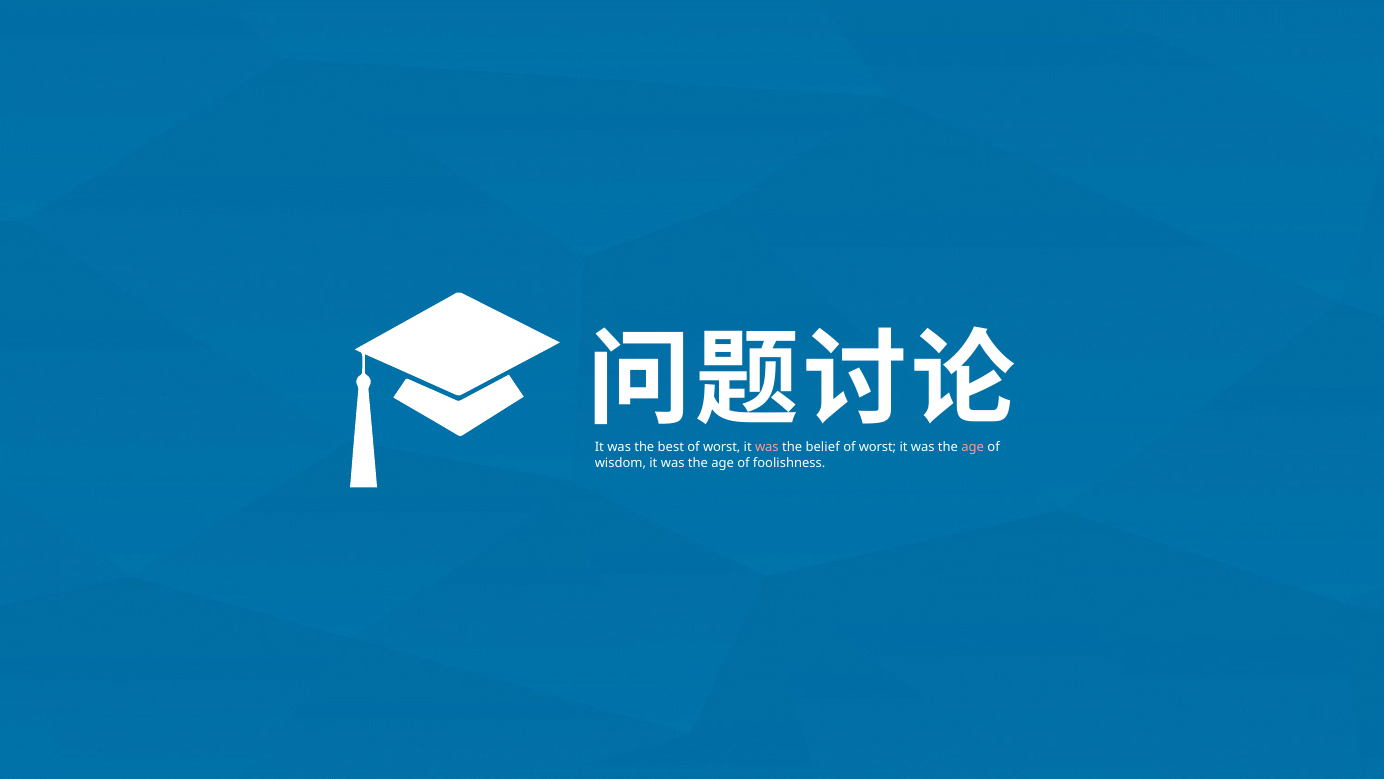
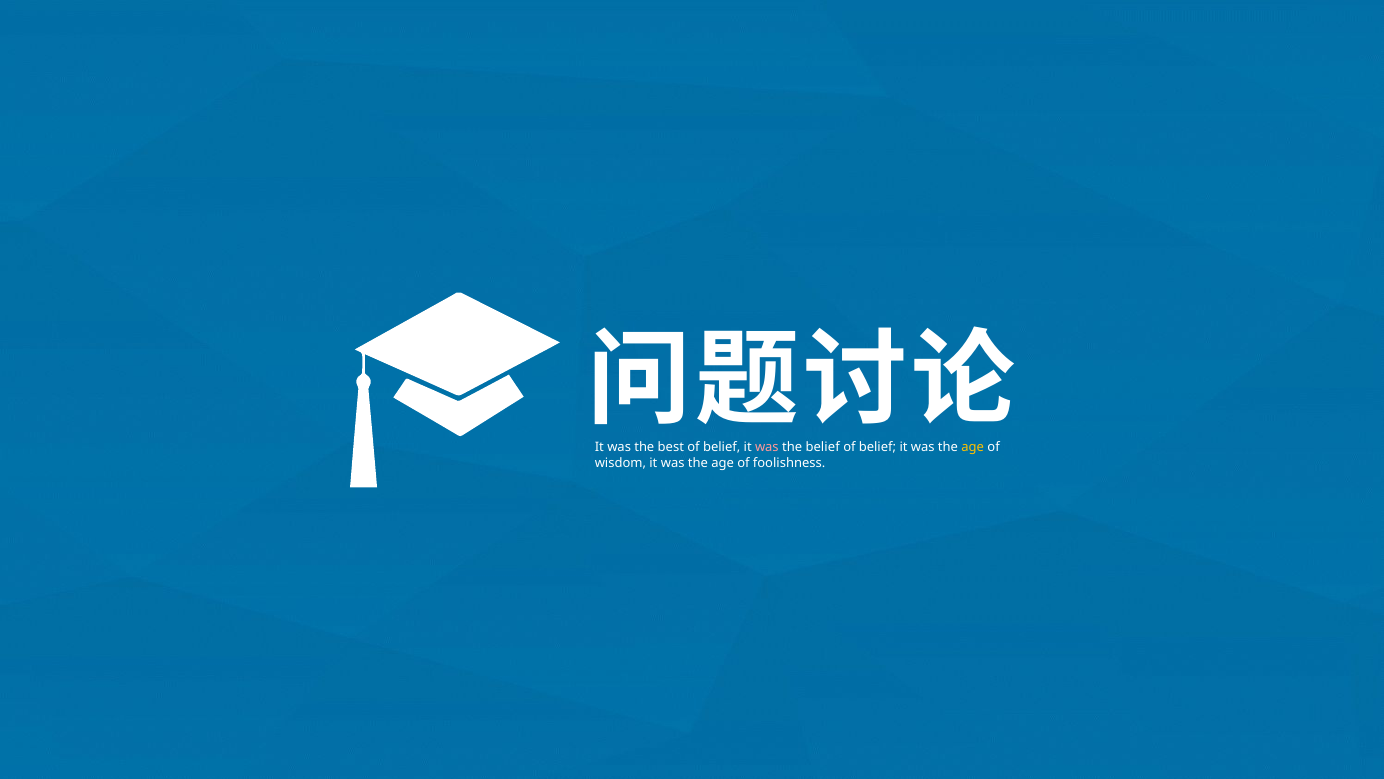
best of worst: worst -> belief (722, 447)
worst: worst -> belief (877, 447)
age colour: pink -> yellow (973, 447)
